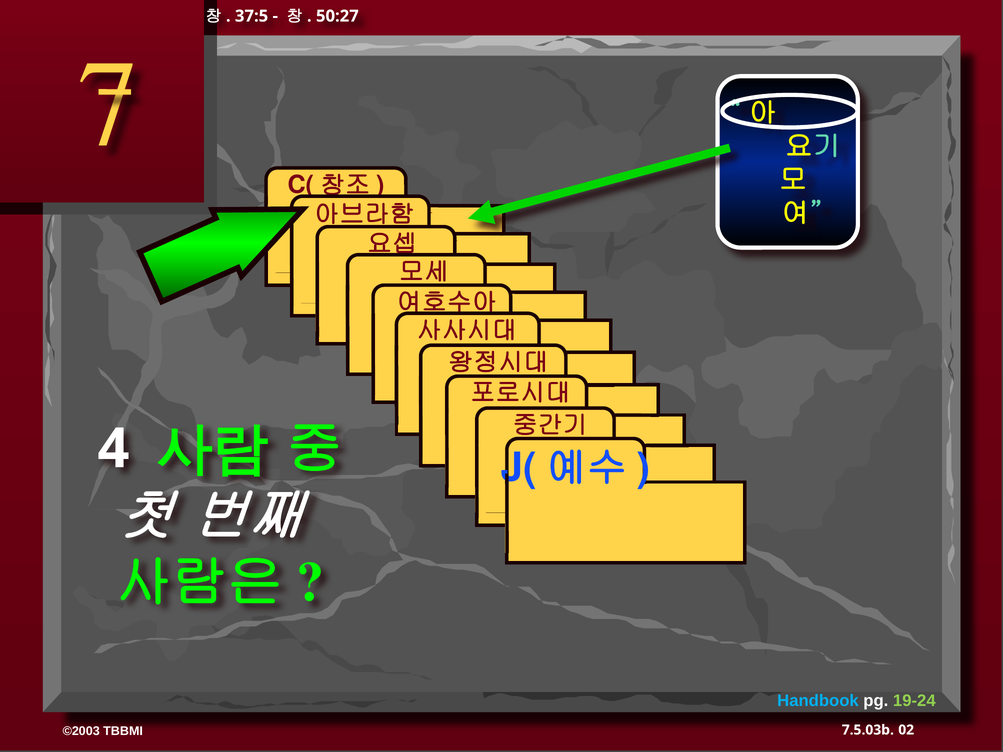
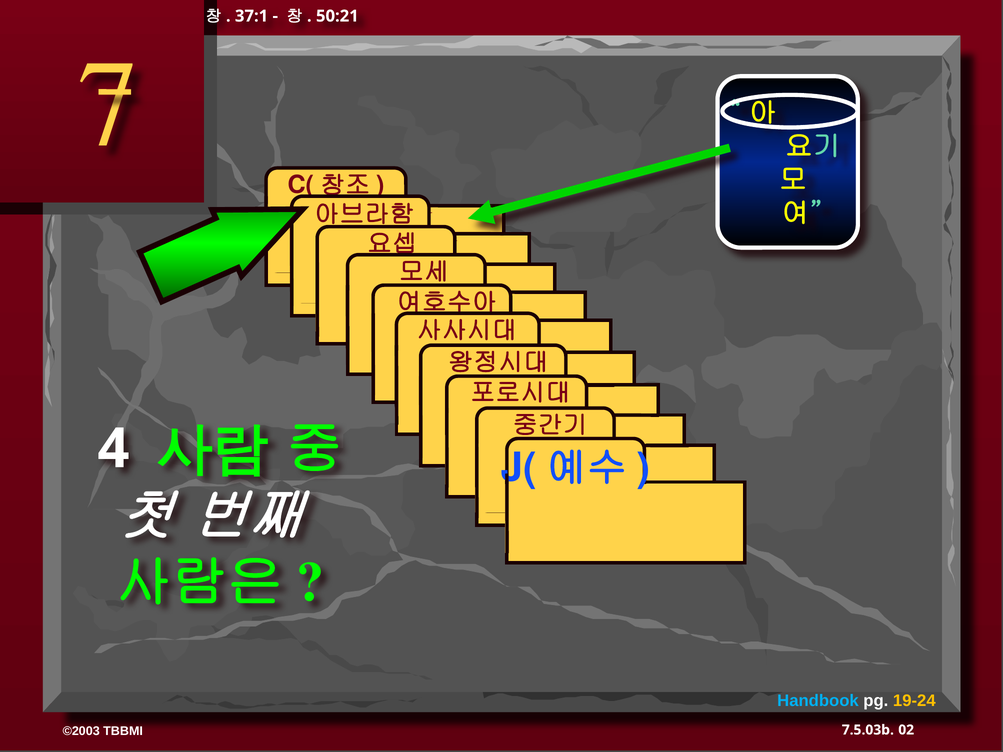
37:5: 37:5 -> 37:1 (252, 16)
50:27: 50:27 -> 50:21 (337, 16)
19-24 colour: light green -> yellow (914, 701)
